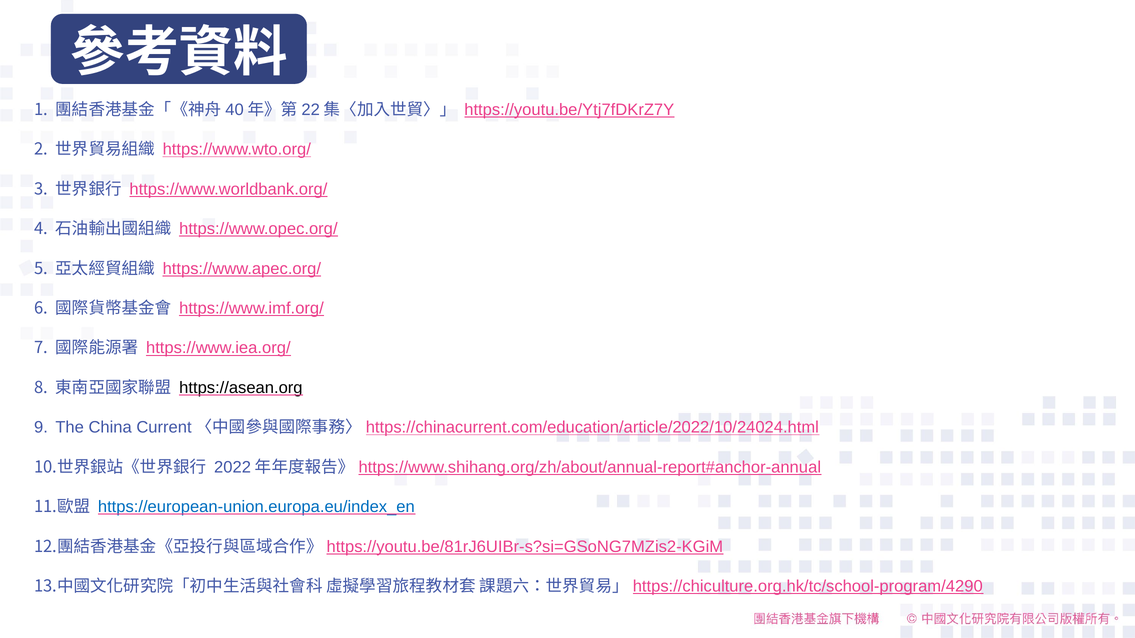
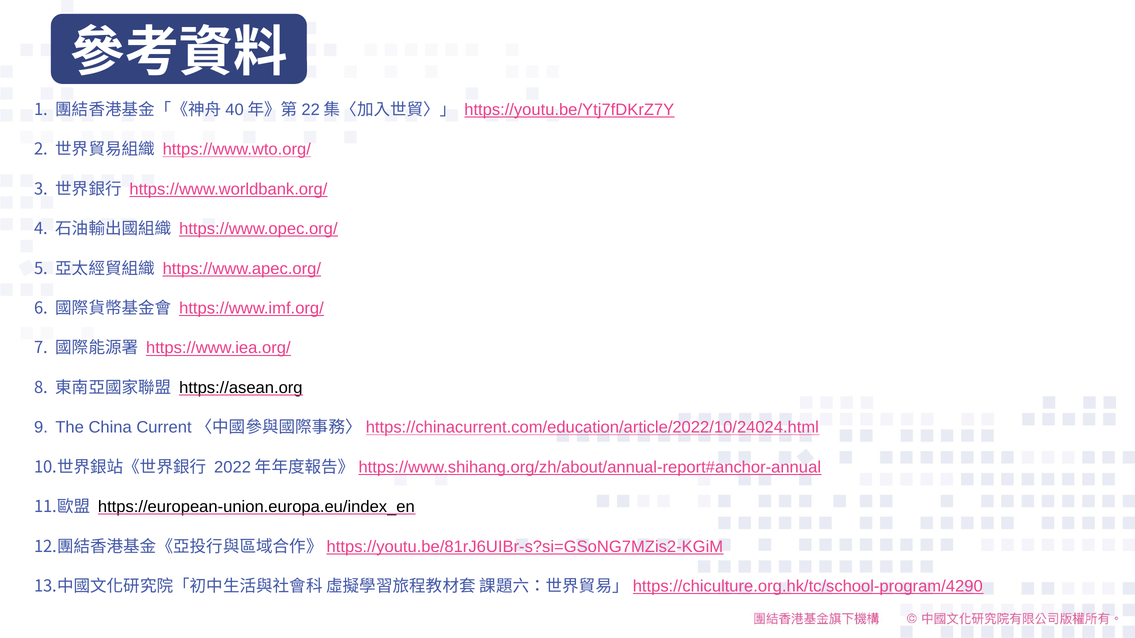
https://european-union.europa.eu/index_en colour: blue -> black (256, 507)
